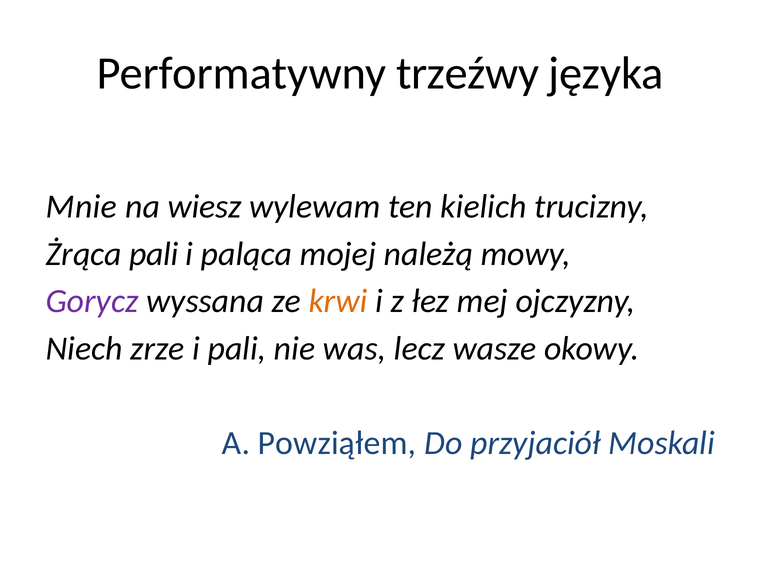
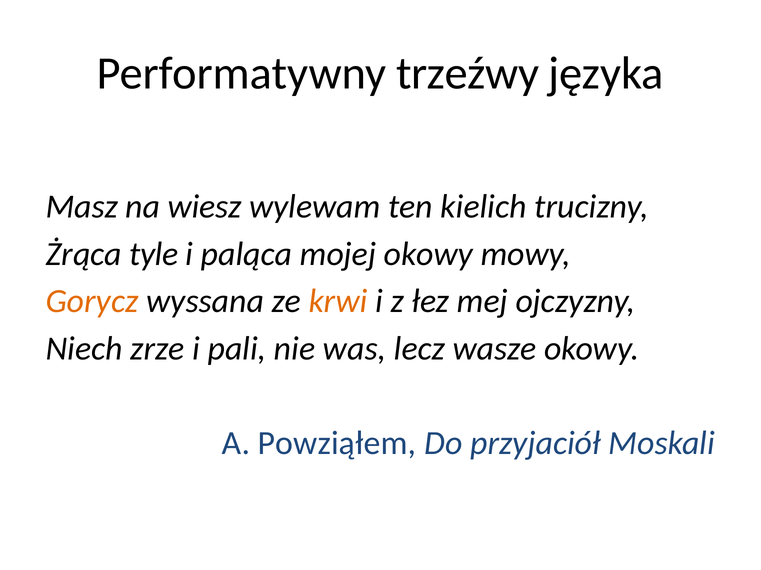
Mnie: Mnie -> Masz (82, 207)
Żrąca pali: pali -> tyle (154, 254)
mojej należą: należą -> okowy (428, 254)
Gorycz colour: purple -> orange (92, 302)
